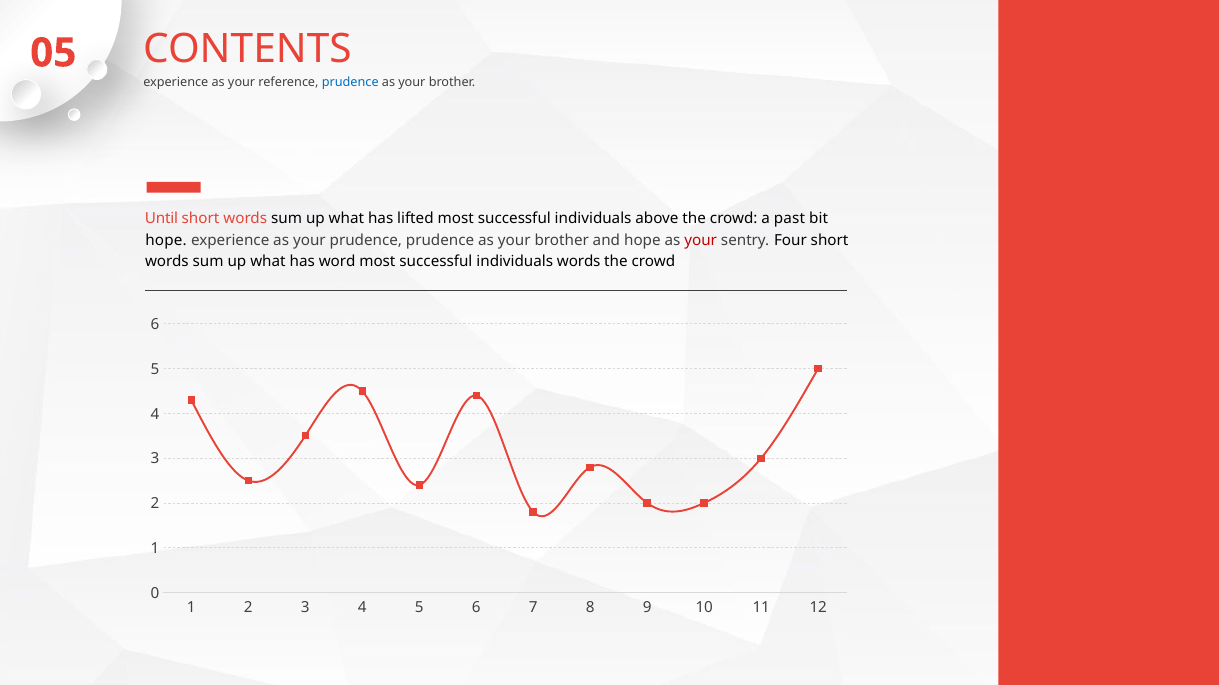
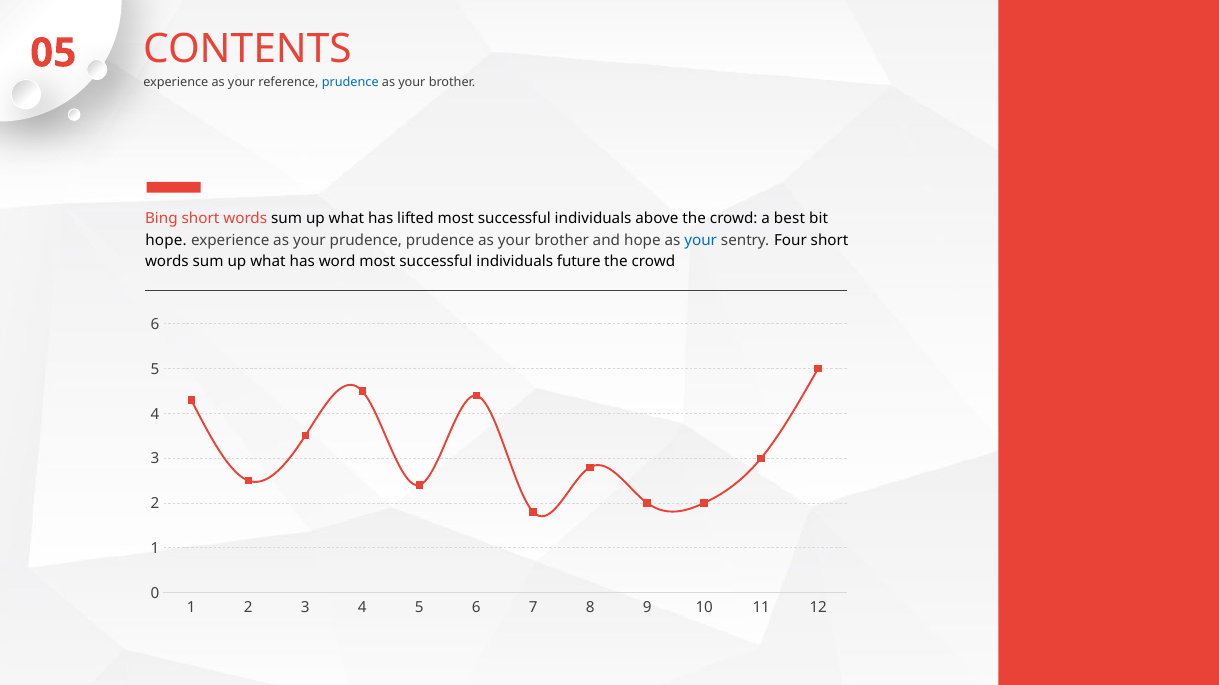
Until: Until -> Bing (161, 218)
past: past -> best (790, 218)
your colour: red -> blue (701, 240)
individuals words: words -> future (579, 262)
